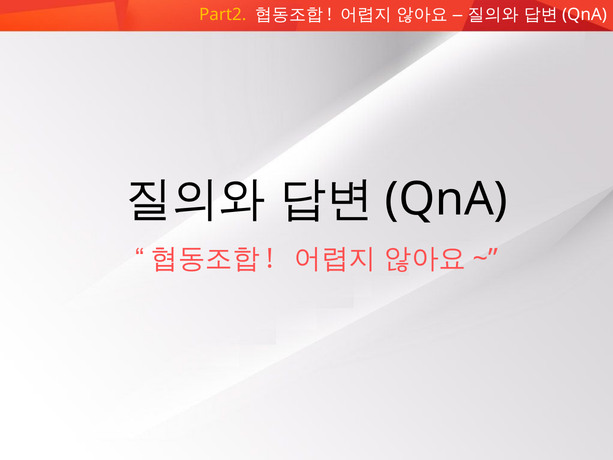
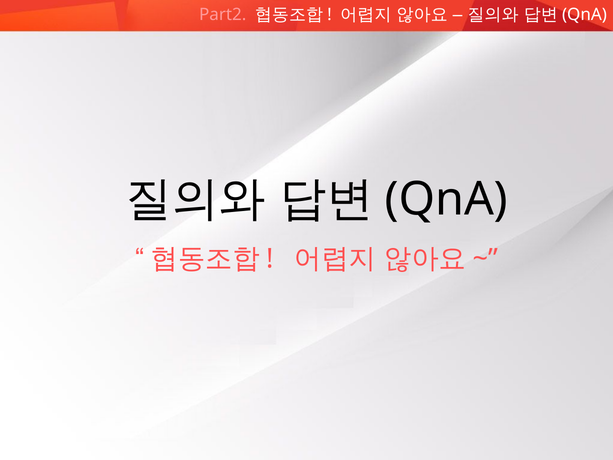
Part2 colour: yellow -> pink (223, 15)
